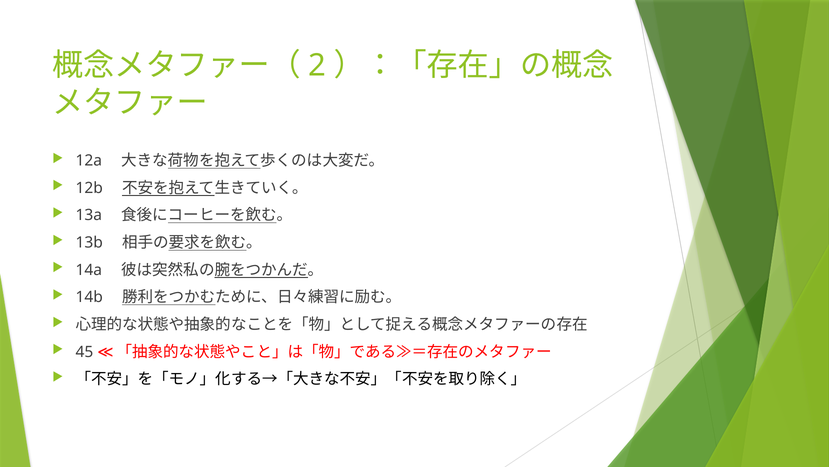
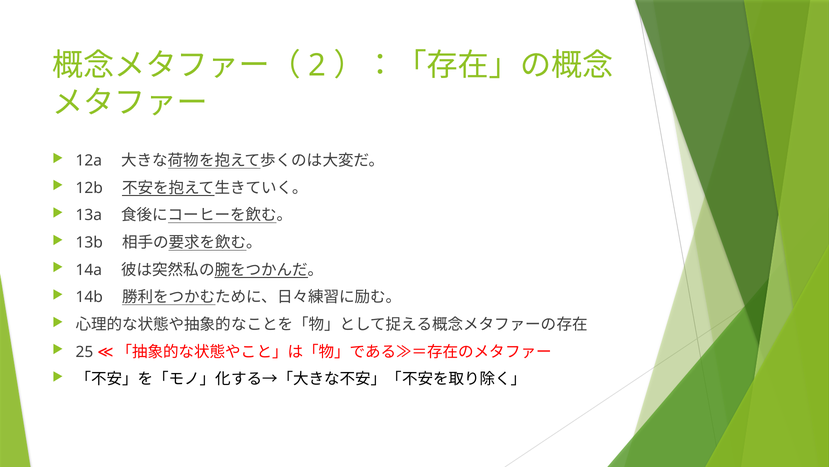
45: 45 -> 25 (84, 351)
